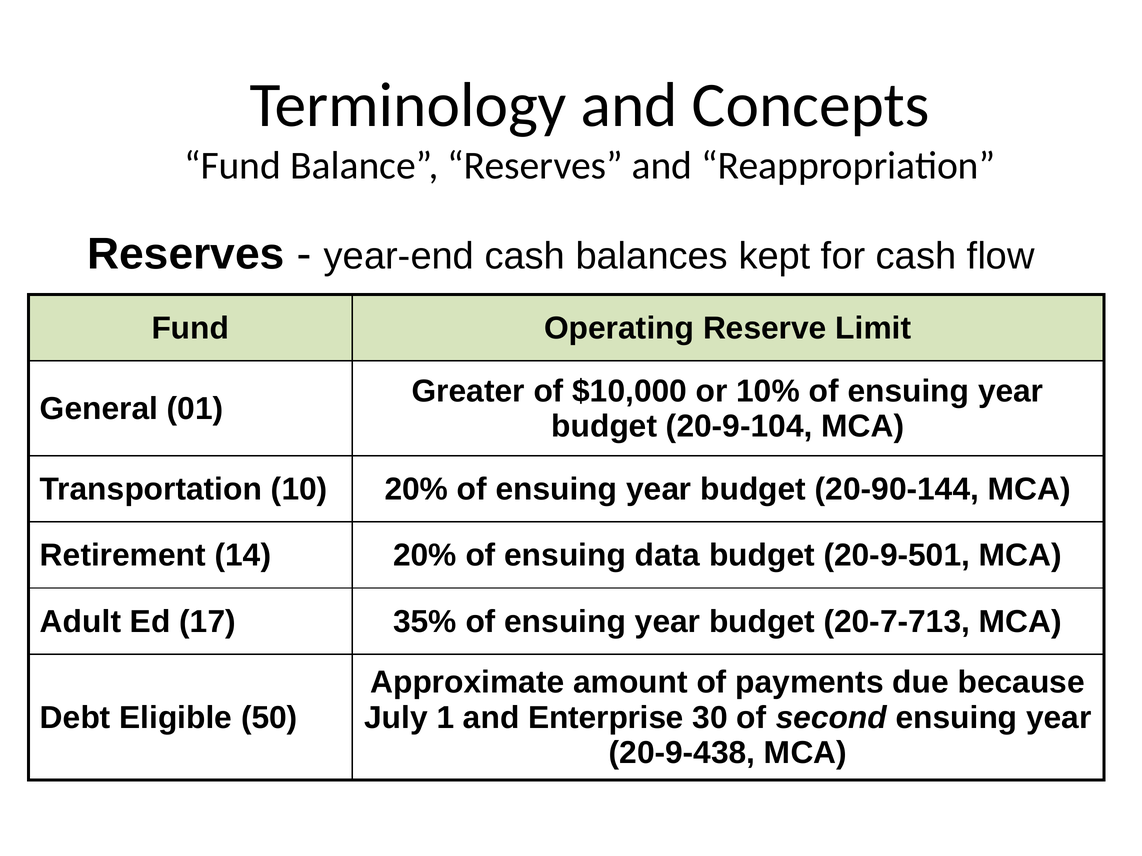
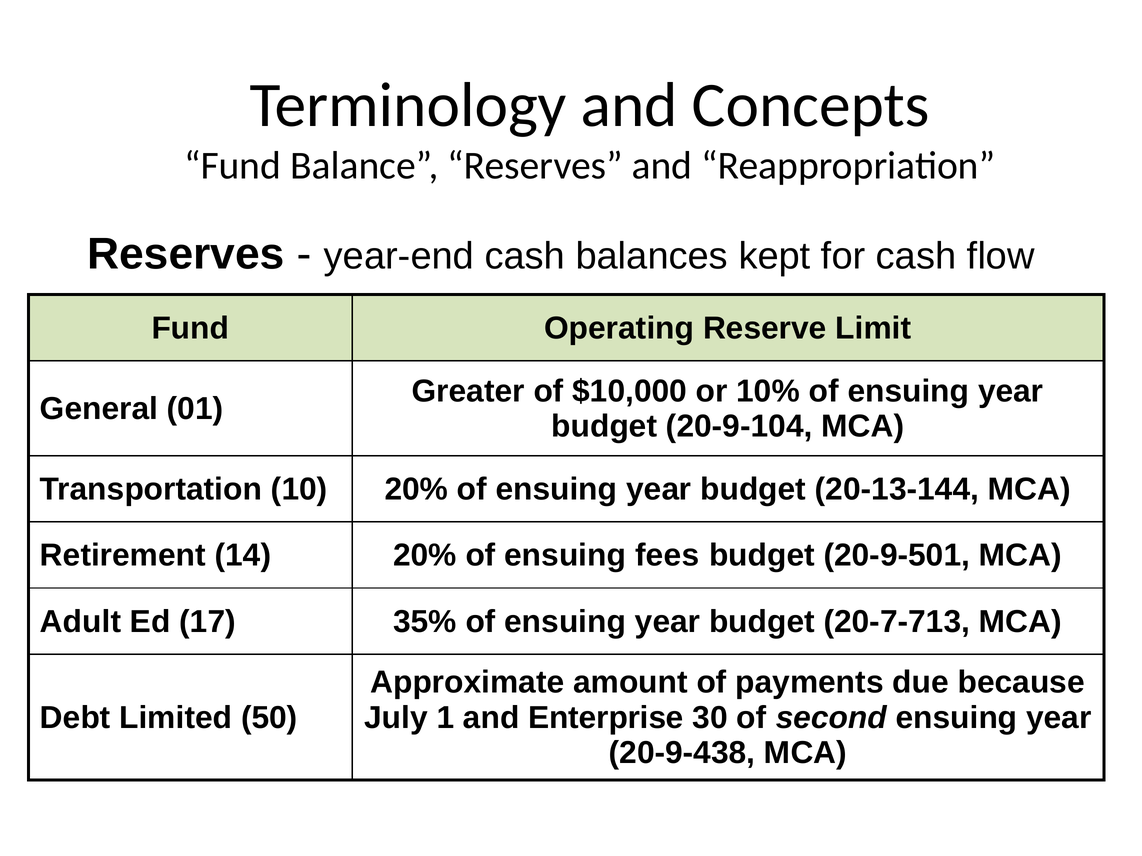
20-90-144: 20-90-144 -> 20-13-144 (897, 490)
data: data -> fees (667, 556)
Eligible: Eligible -> Limited (176, 718)
